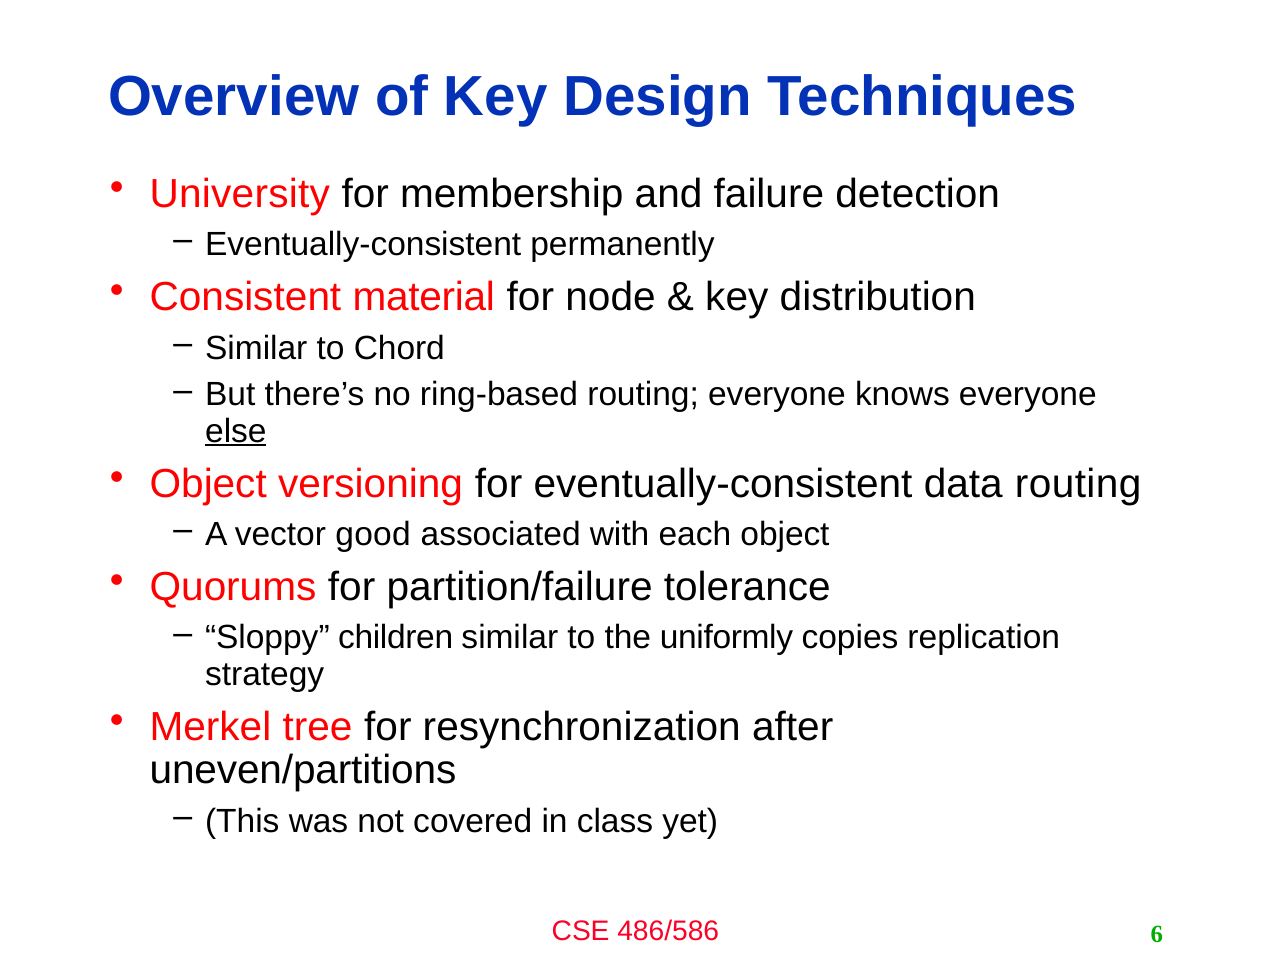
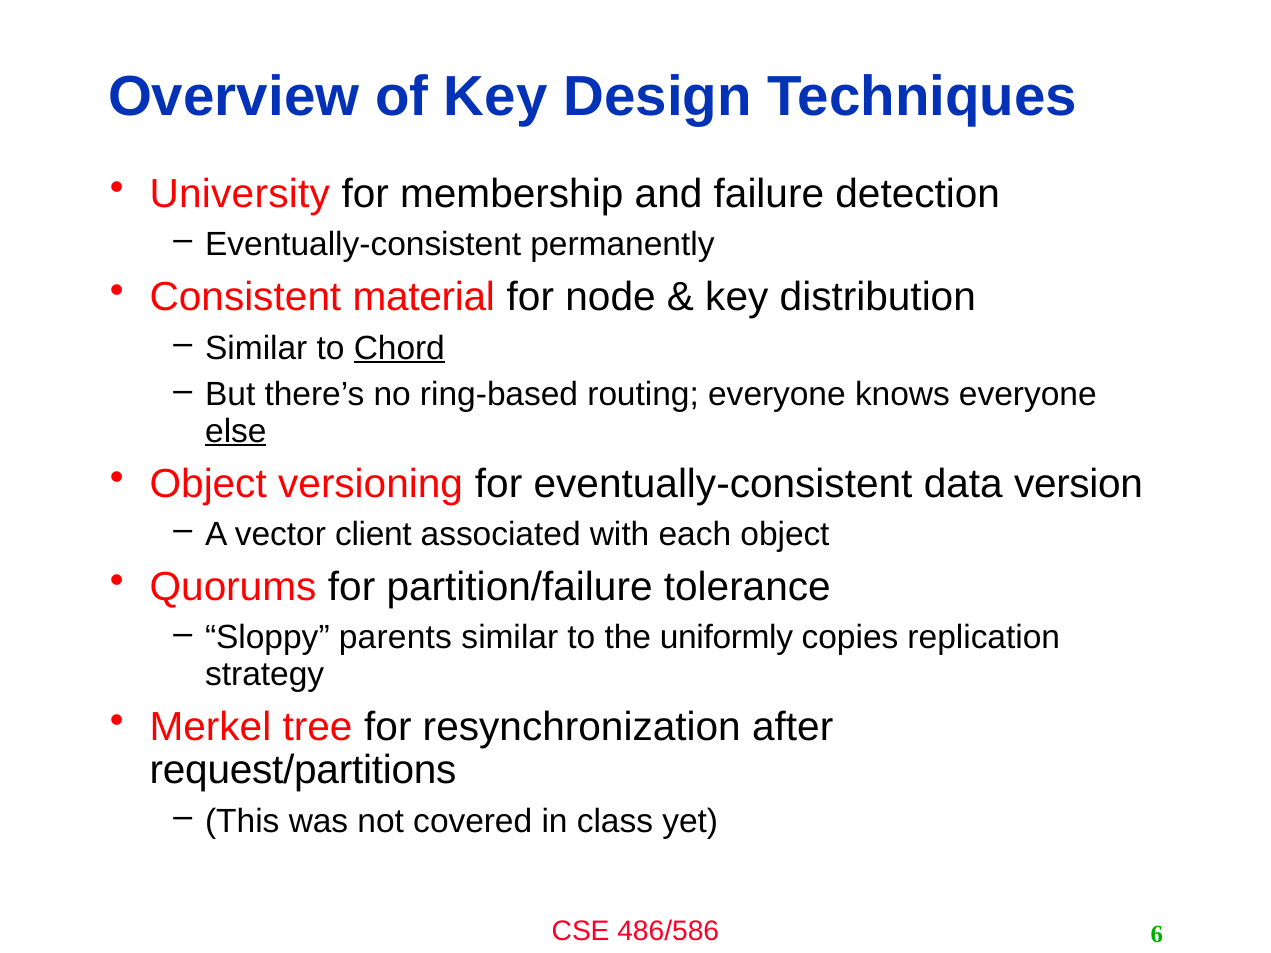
Chord underline: none -> present (399, 348)
data routing: routing -> version (1079, 484)
good: good -> client (373, 535)
children: children -> parents (395, 638)
uneven/partitions: uneven/partitions -> request/partitions (303, 771)
